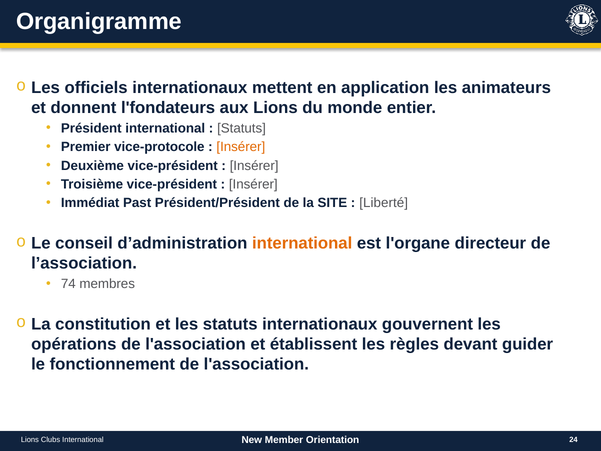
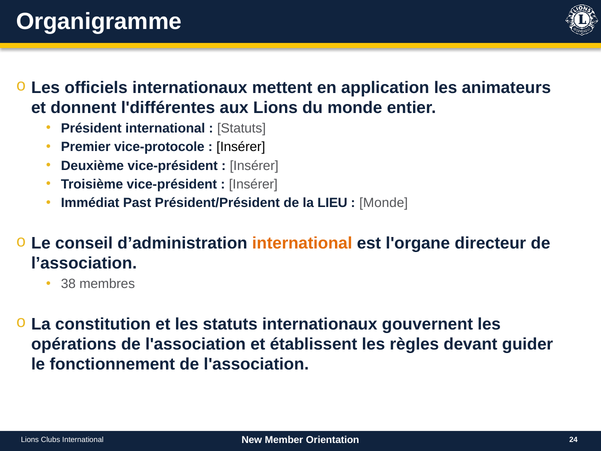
l'fondateurs: l'fondateurs -> l'différentes (168, 108)
Insérer colour: orange -> black (241, 147)
SITE: SITE -> LIEU (332, 203)
Liberté: Liberté -> Monde (384, 203)
74: 74 -> 38 (68, 284)
